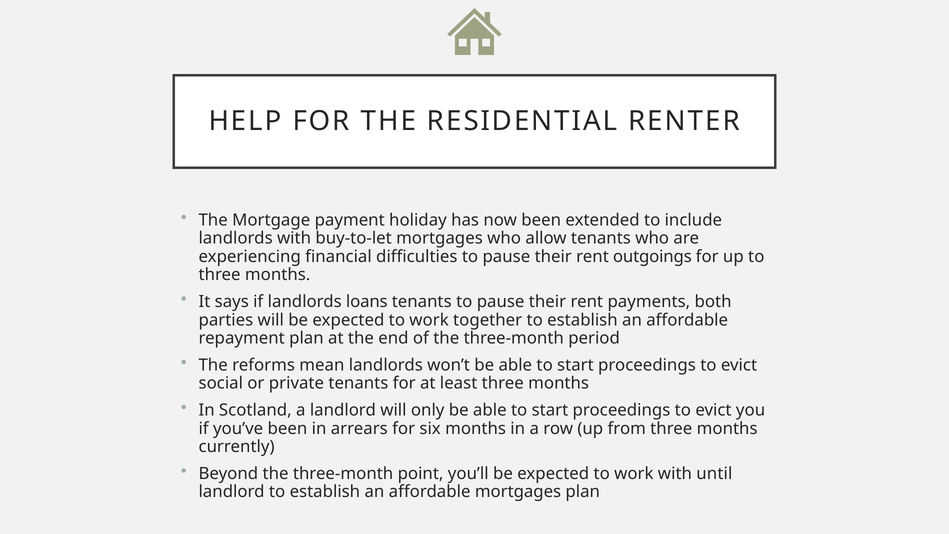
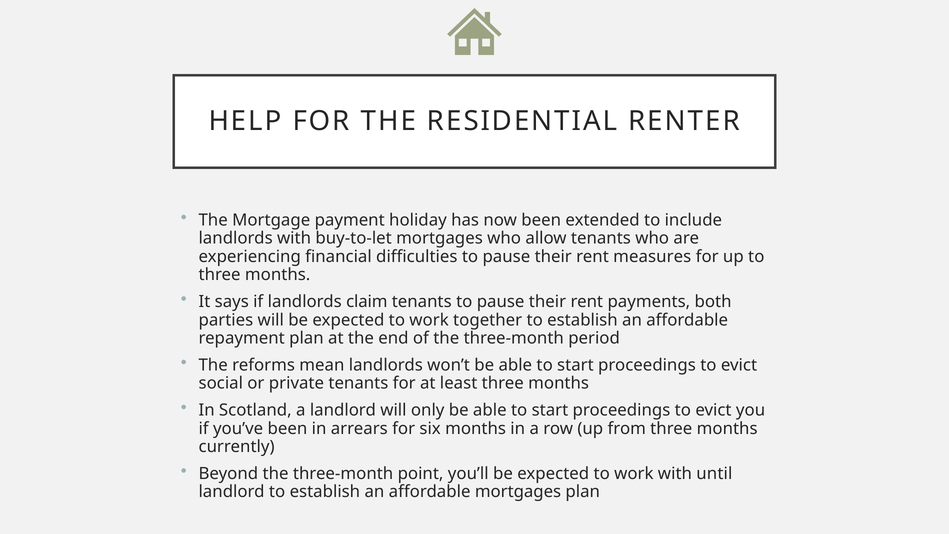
outgoings: outgoings -> measures (652, 256)
loans: loans -> claim (367, 302)
